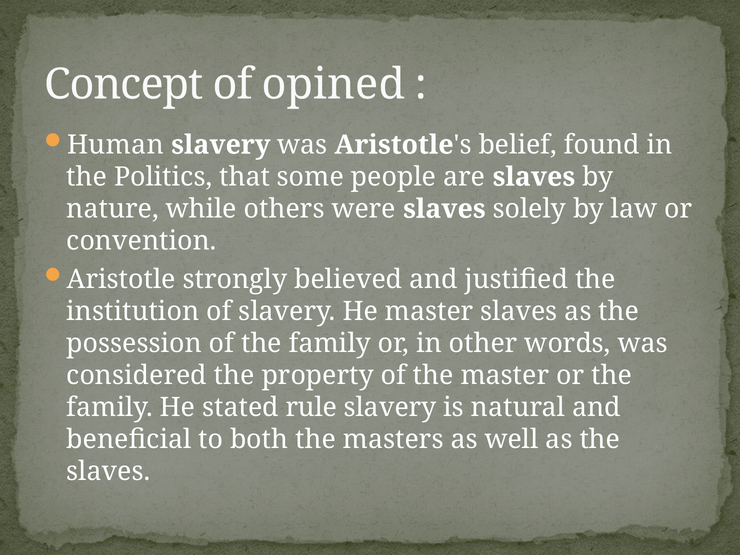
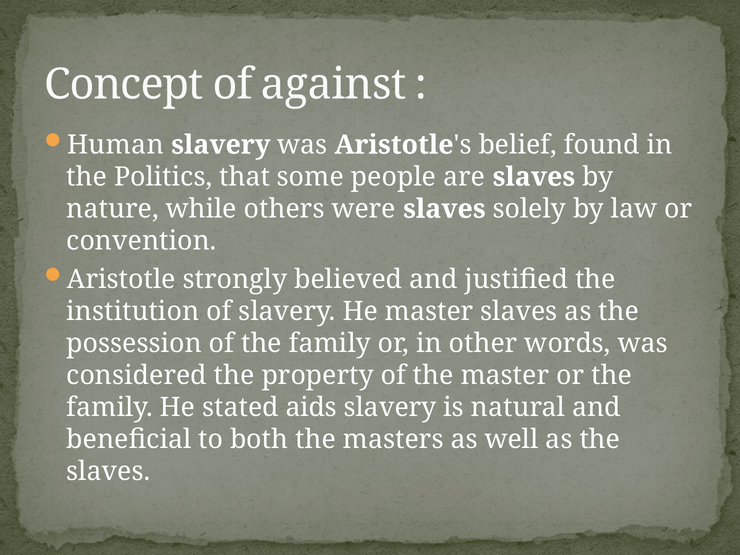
opined: opined -> against (334, 84)
rule: rule -> aids (311, 407)
